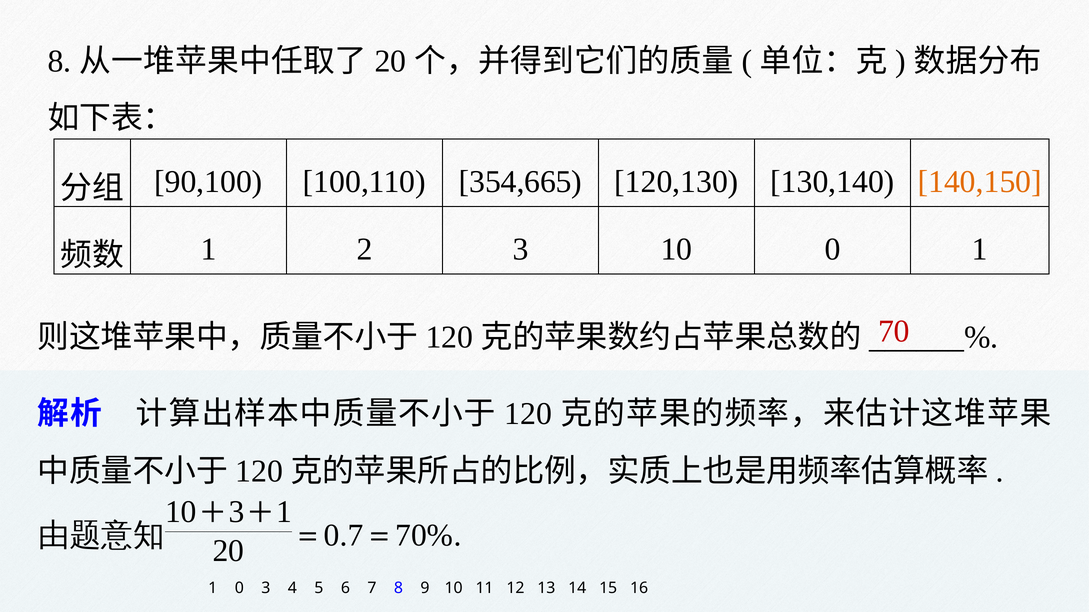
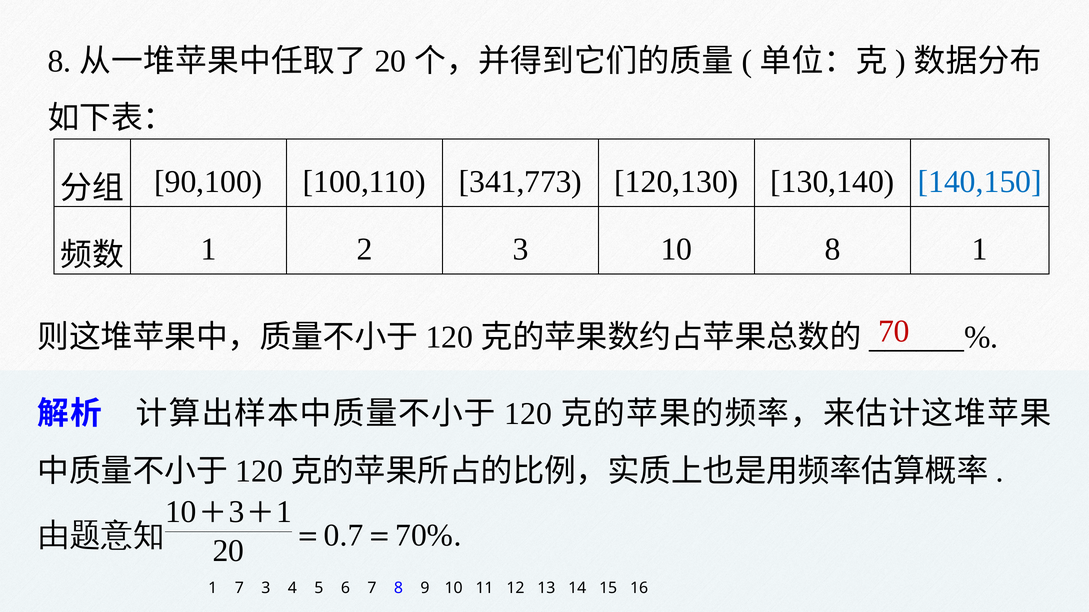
354,665: 354,665 -> 341,773 (521, 182)
140,150 colour: orange -> blue (980, 182)
10 0: 0 -> 8 (833, 249)
1 0: 0 -> 7 (239, 589)
